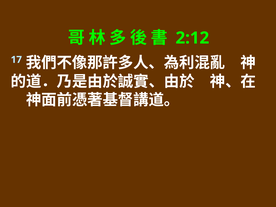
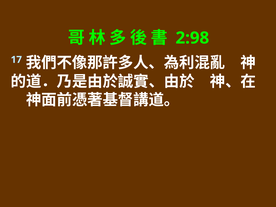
2:12: 2:12 -> 2:98 (192, 38)
